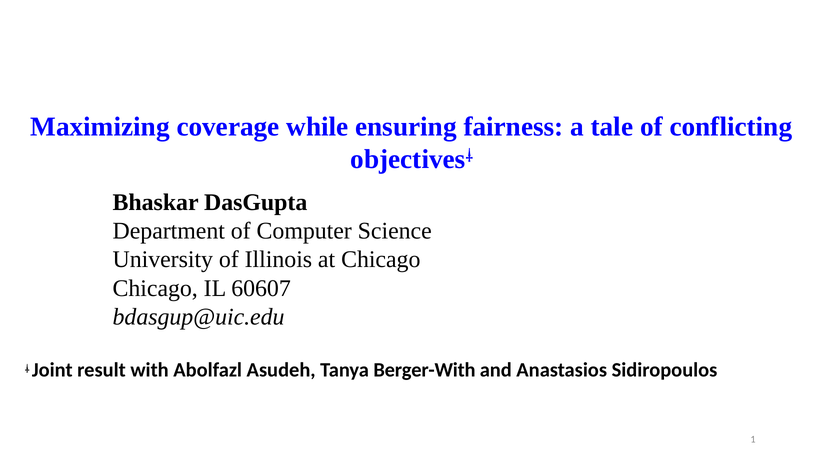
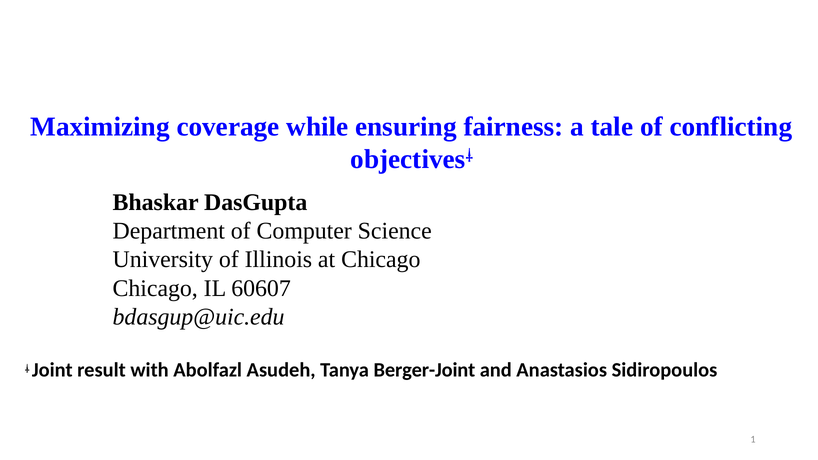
Berger-With: Berger-With -> Berger-Joint (424, 370)
